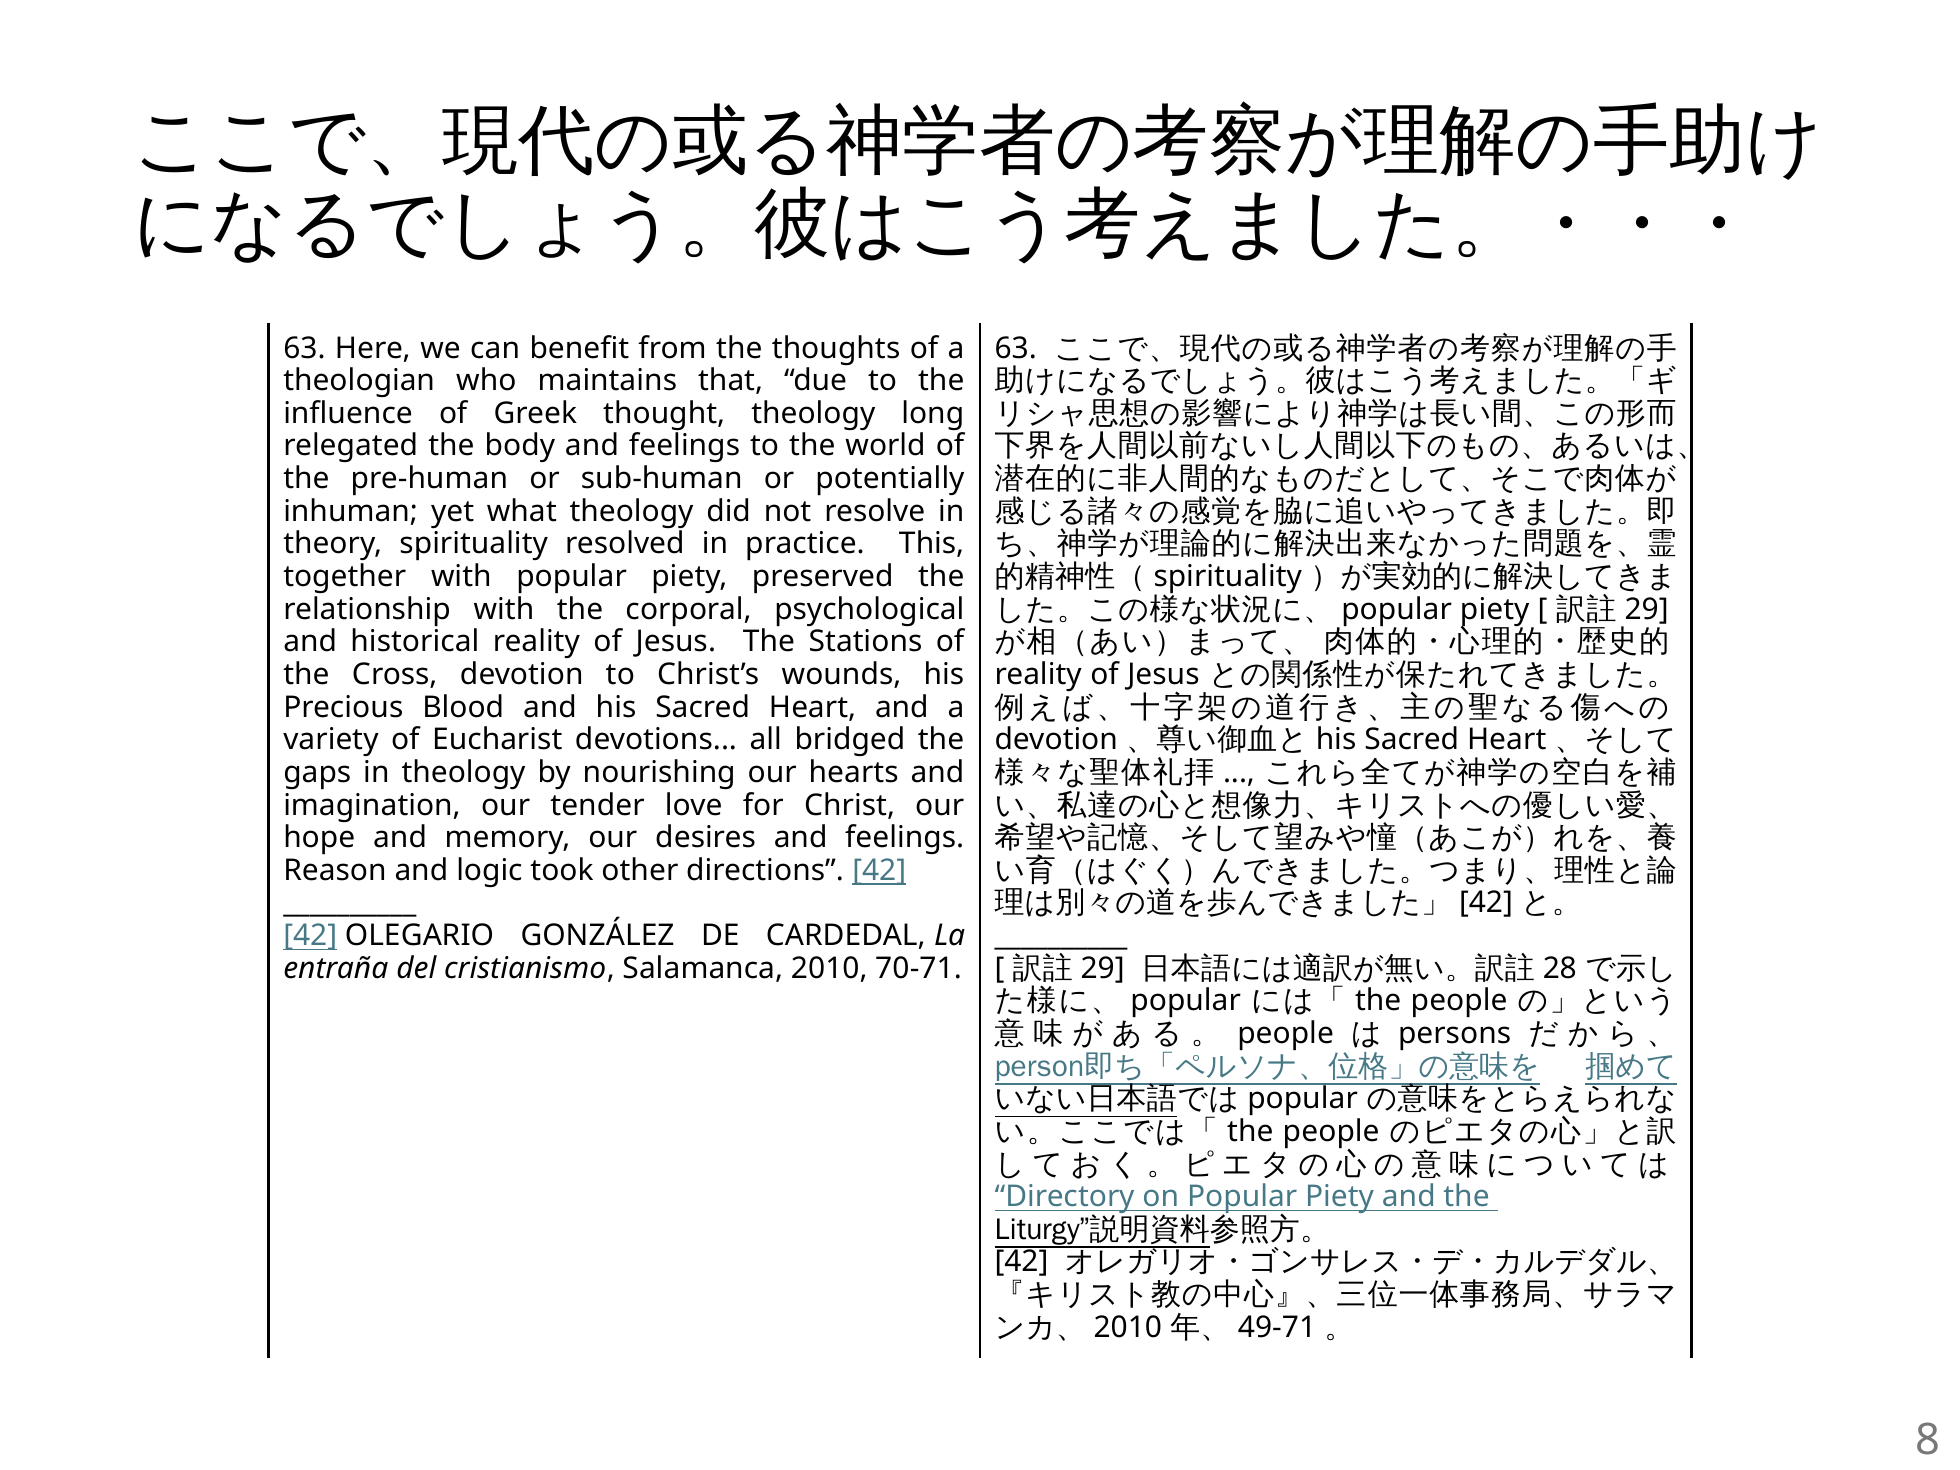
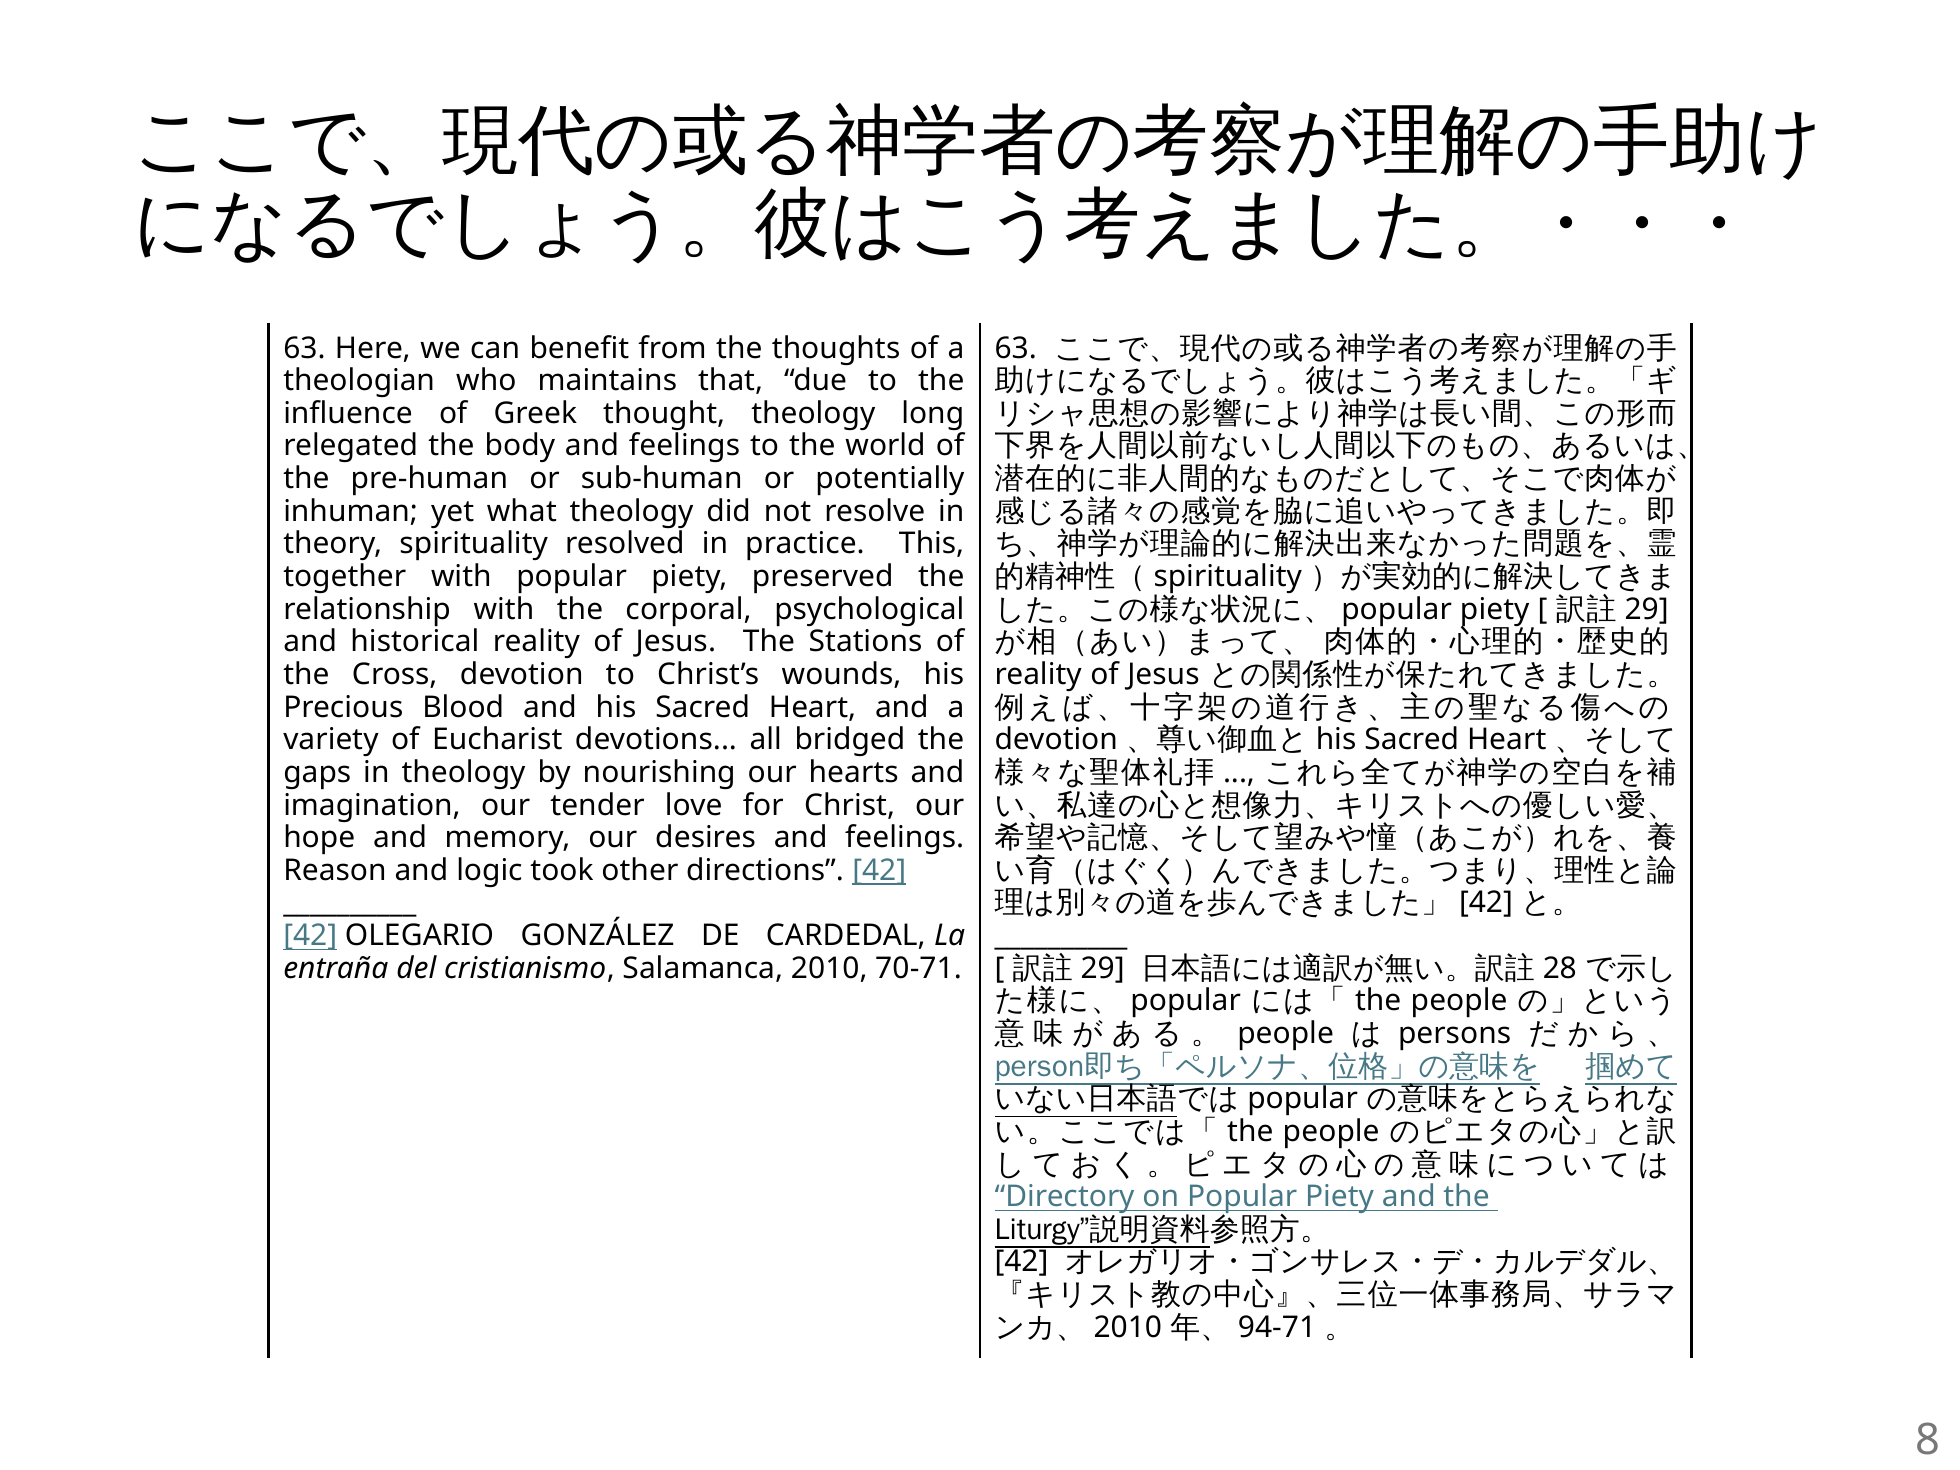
49-71: 49-71 -> 94-71 (1277, 1327)
